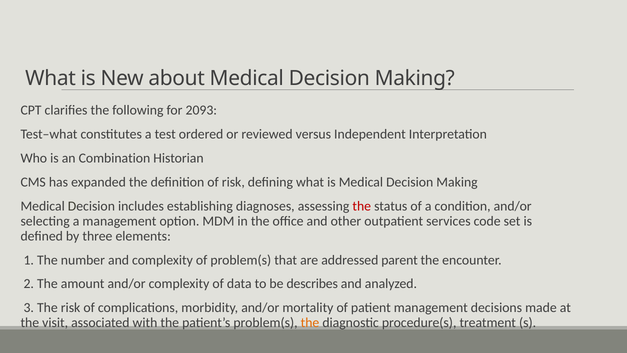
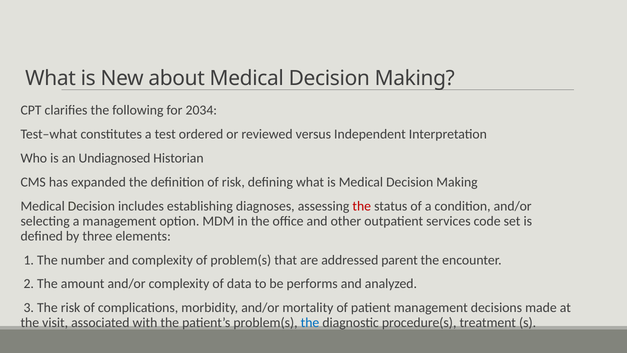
2093: 2093 -> 2034 (201, 110)
Combination: Combination -> Undiagnosed (115, 158)
describes: describes -> performs (312, 284)
the colour: orange -> blue (310, 322)
